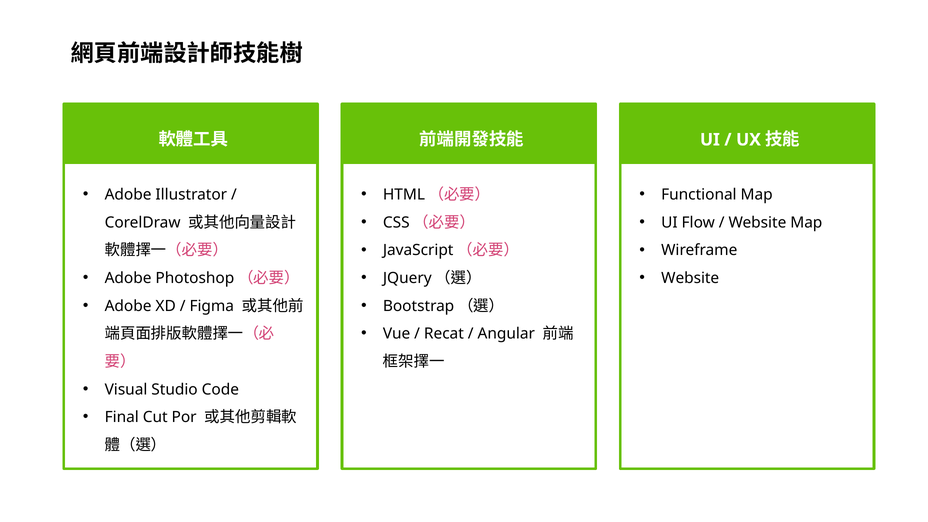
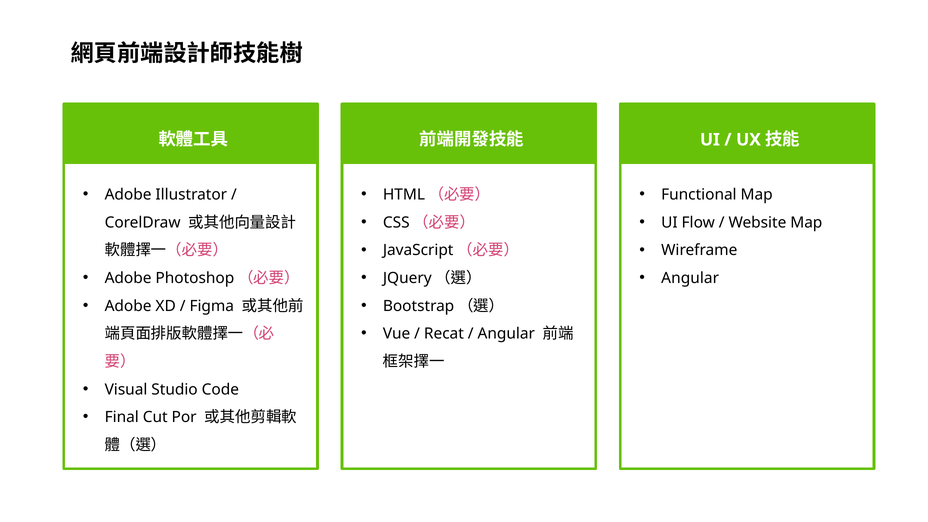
Website: Website -> Angular (690, 278)
